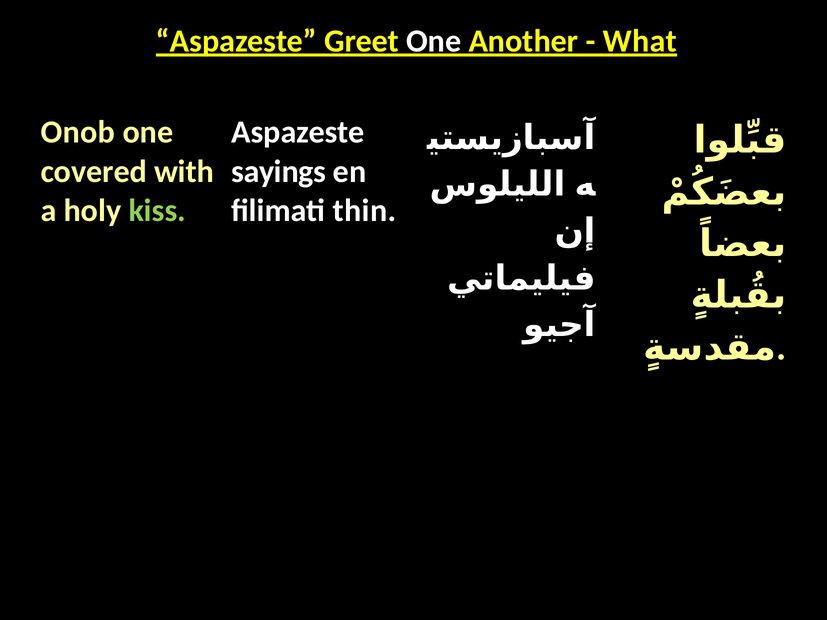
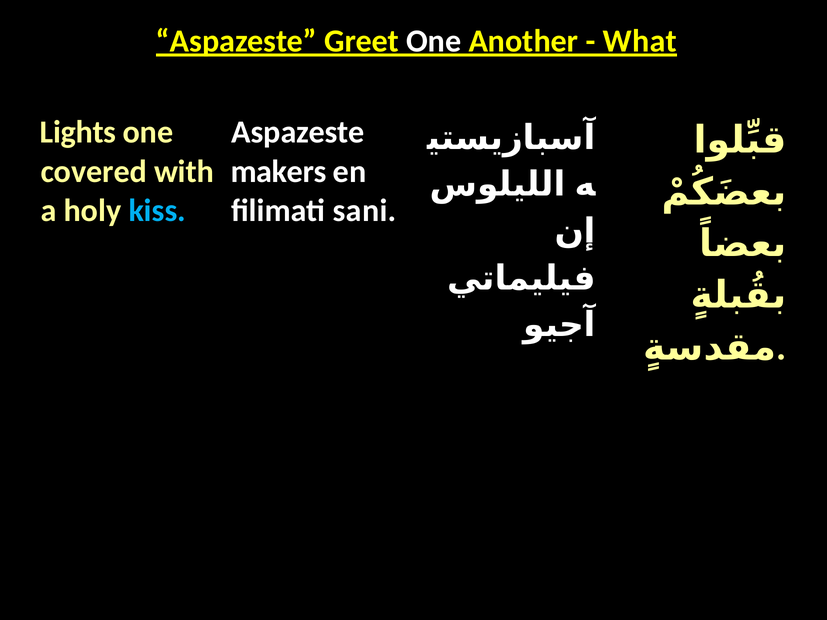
Onob: Onob -> Lights (78, 132)
sayings: sayings -> makers (279, 172)
kiss colour: light green -> light blue (157, 211)
thin: thin -> sani (365, 211)
